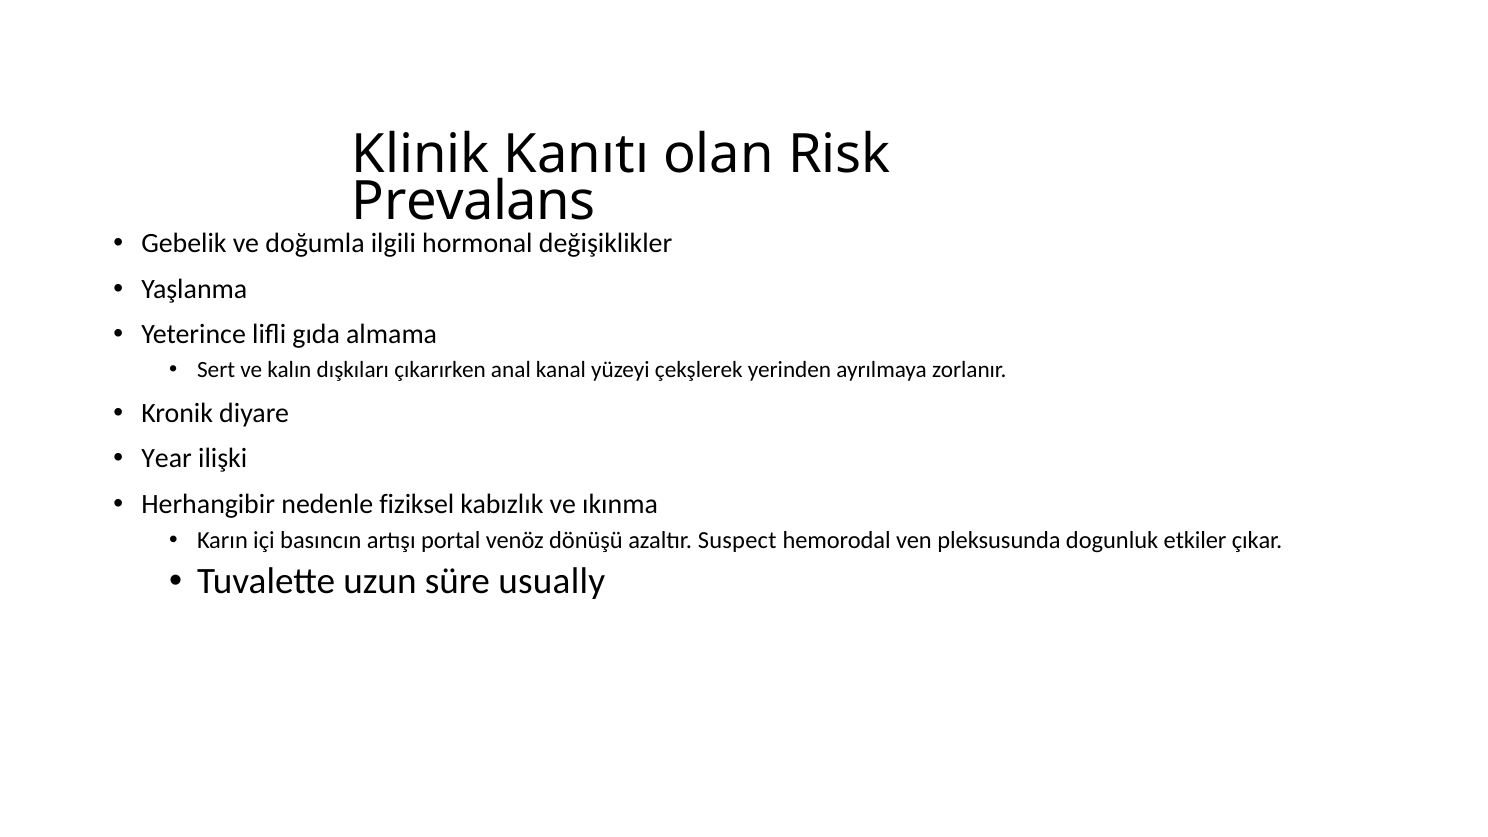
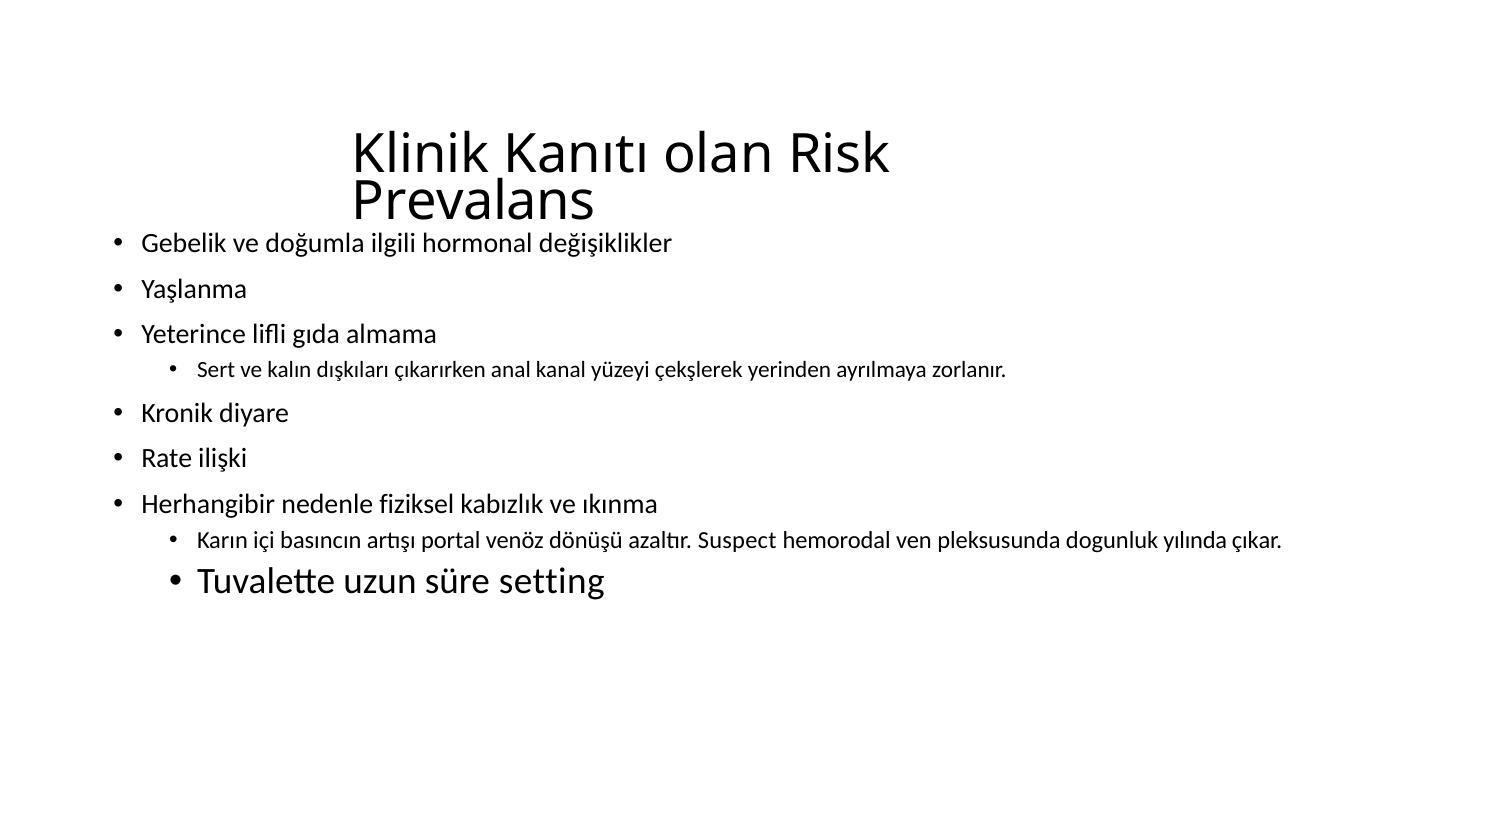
Year: Year -> Rate (167, 459)
etkiler: etkiler -> yılında (1195, 540)
usually: usually -> setting (552, 581)
